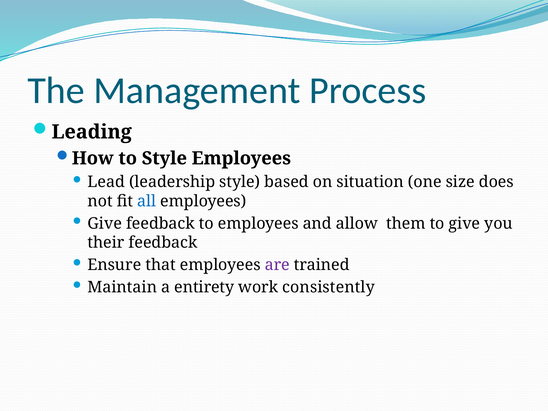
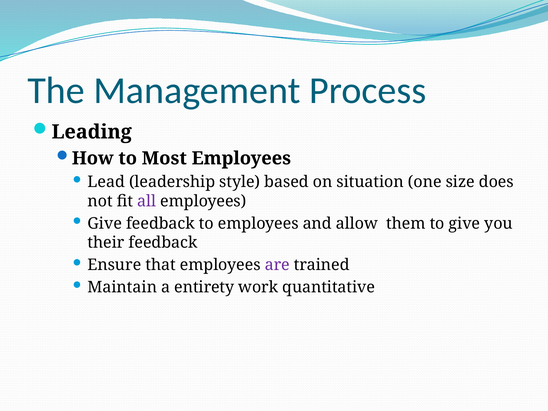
to Style: Style -> Most (164, 158)
all colour: blue -> purple (147, 201)
consistently: consistently -> quantitative (329, 287)
